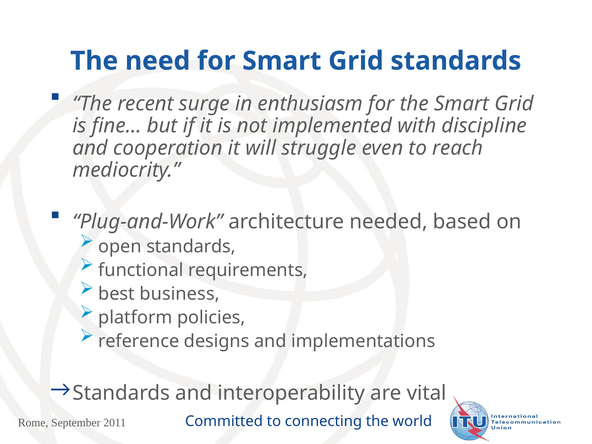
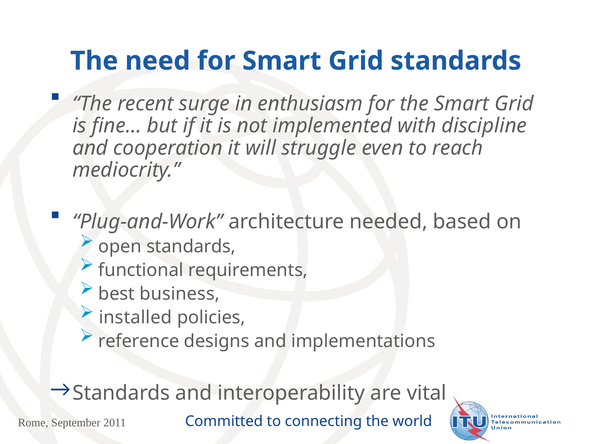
platform: platform -> installed (135, 317)
